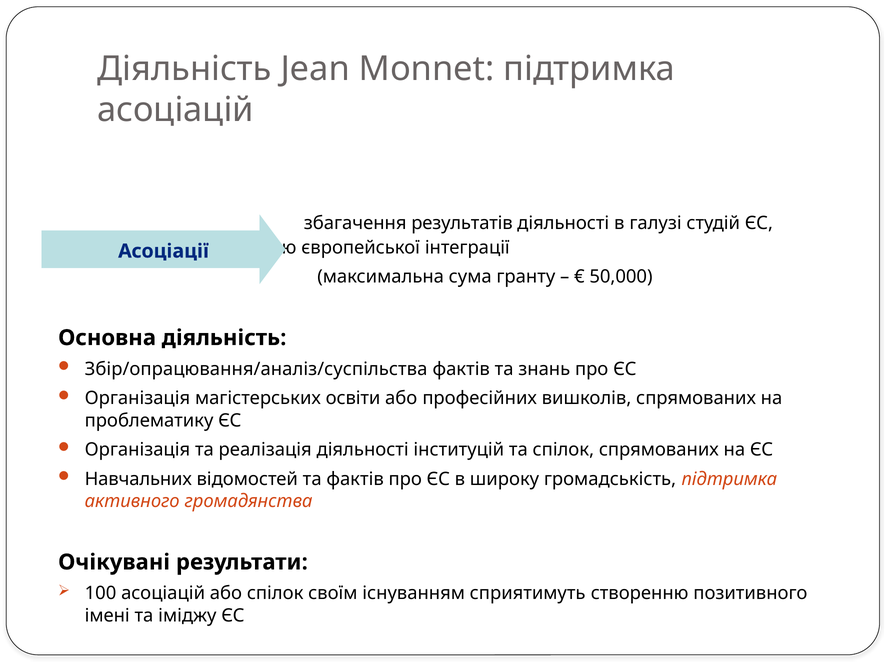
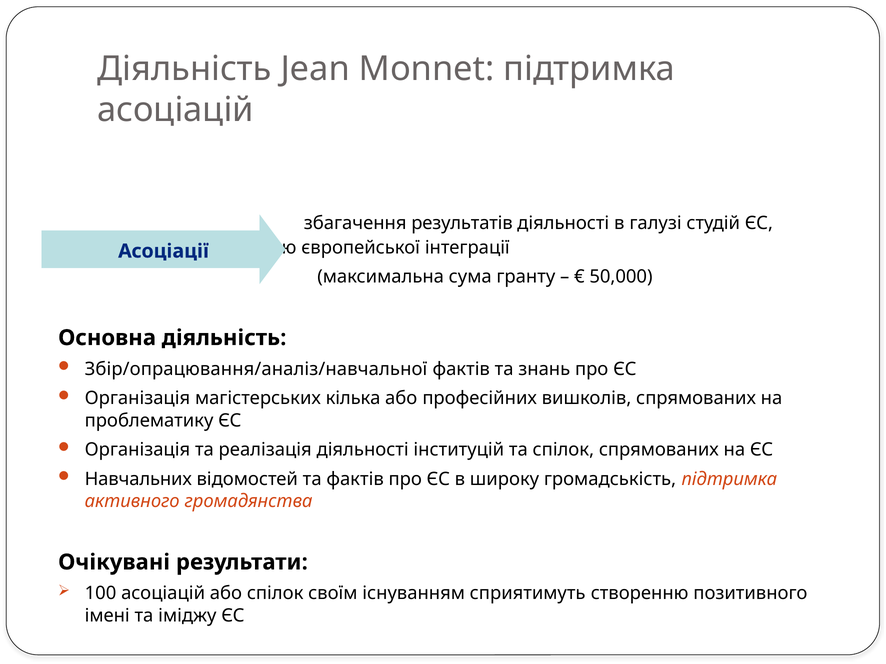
Збір/опрацювання/аналіз/суспільства: Збір/опрацювання/аналіз/суспільства -> Збір/опрацювання/аналіз/навчальної (256, 369)
освіти: освіти -> кілька (353, 399)
